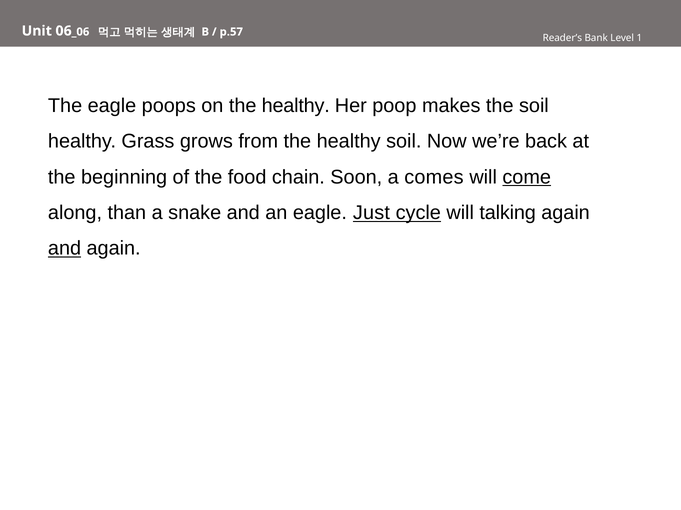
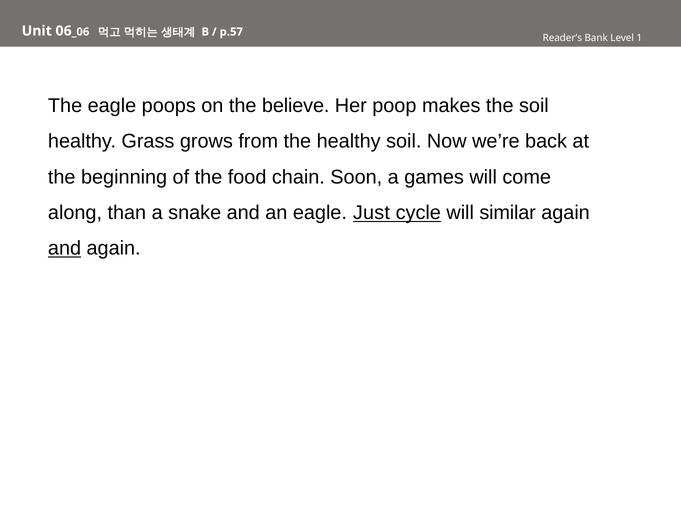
on the healthy: healthy -> believe (296, 106)
comes: comes -> games (434, 177)
come underline: present -> none (527, 177)
talking: talking -> similar (508, 213)
